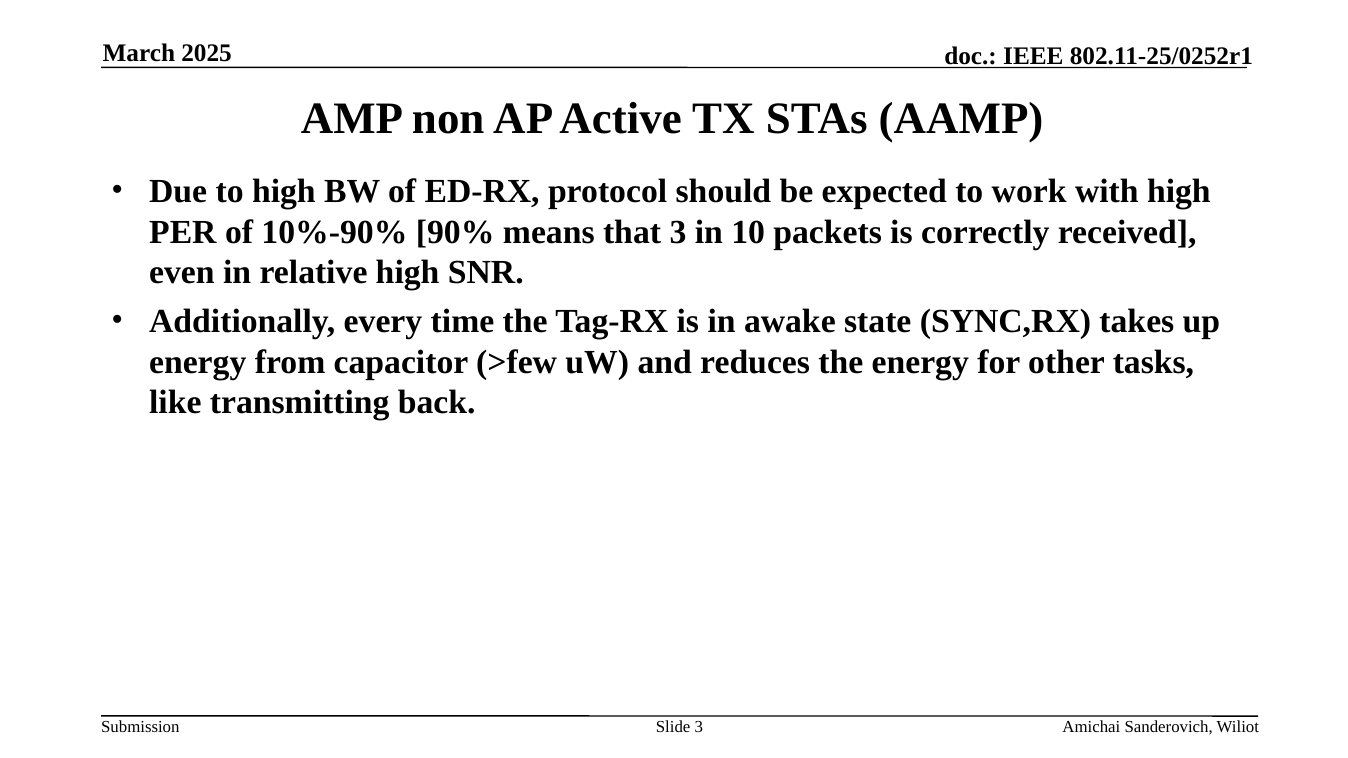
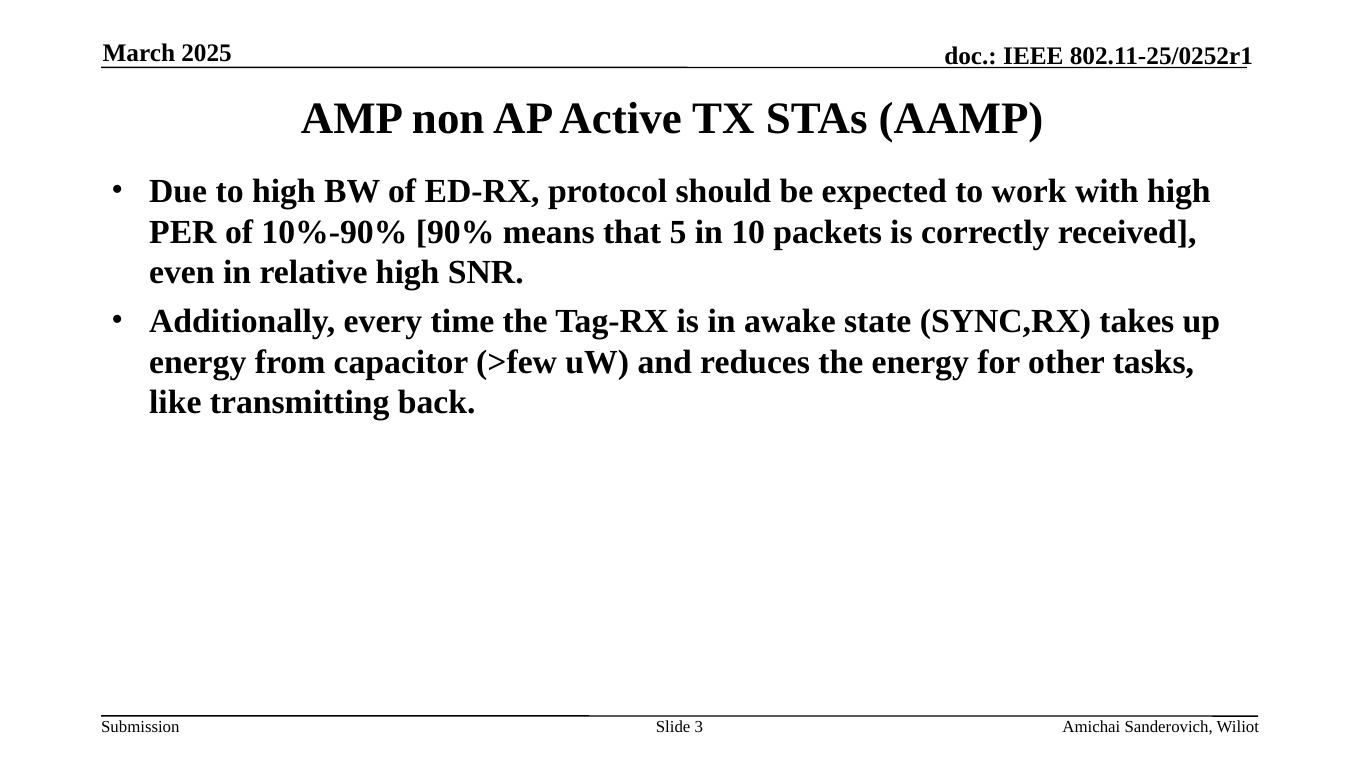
that 3: 3 -> 5 (678, 232)
